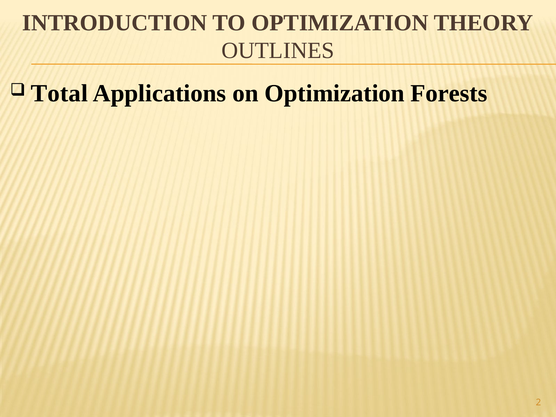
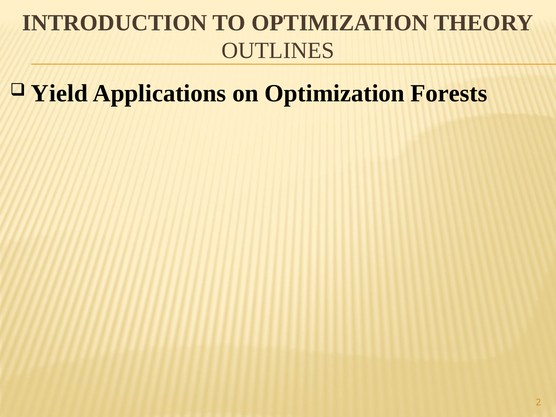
Total: Total -> Yield (59, 93)
